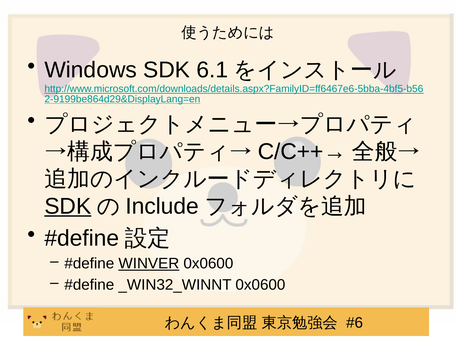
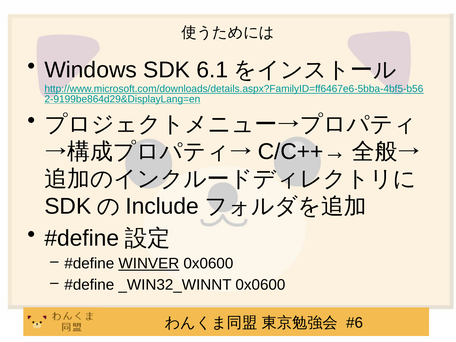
SDK underline: present -> none (68, 206)
